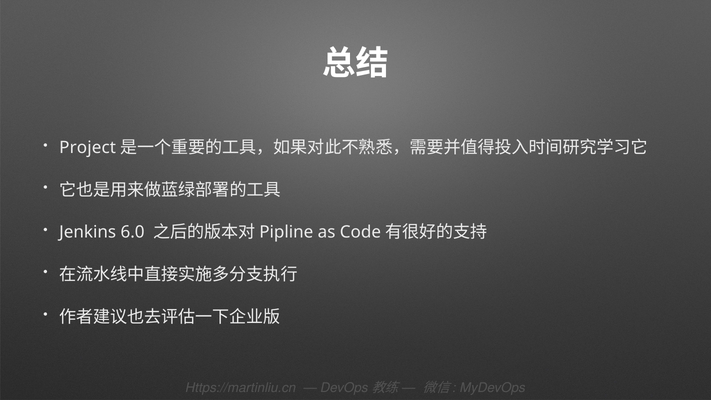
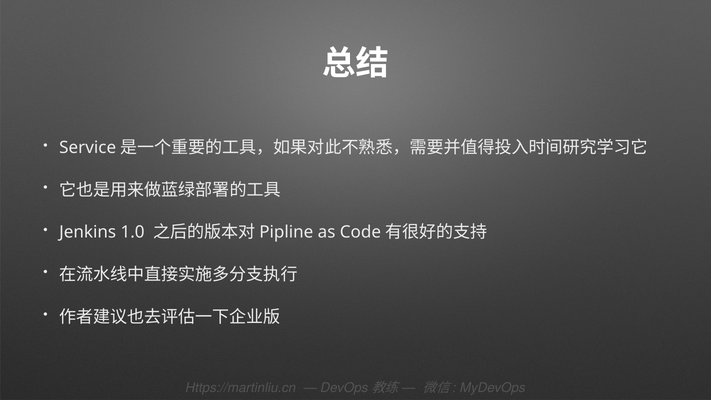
Project: Project -> Service (88, 148)
6.0: 6.0 -> 1.0 (133, 232)
